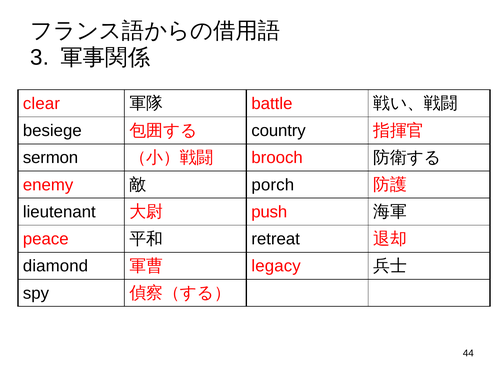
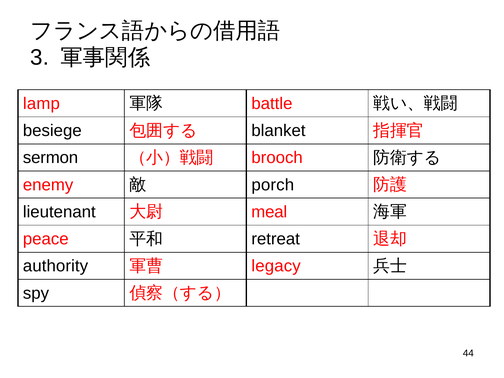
clear: clear -> lamp (41, 104)
country: country -> blanket (278, 131)
push: push -> meal (269, 212)
diamond: diamond -> authority (56, 266)
